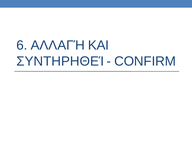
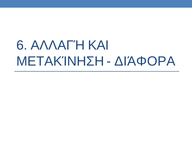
ΣΥΝΤΗΡΗΘΕΊ: ΣΥΝΤΗΡΗΘΕΊ -> ΜΕΤΑΚΊΝΗΣΗ (60, 61)
CONFIRM: CONFIRM -> ΔΙΆΦΟΡΑ (145, 61)
